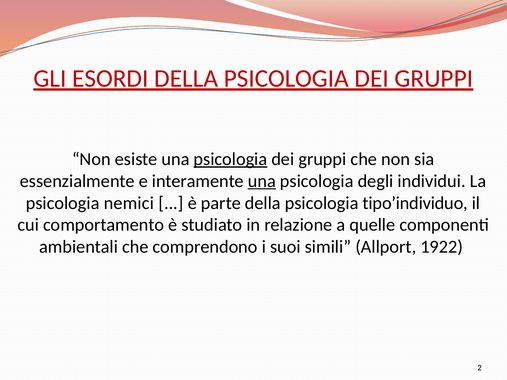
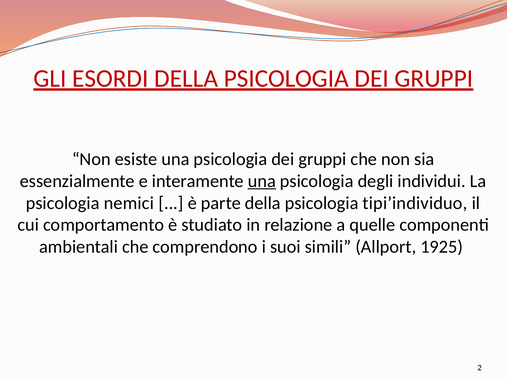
psicologia underline: present -> none (230, 159)
tipo’individuo: tipo’individuo -> tipi’individuo (415, 203)
1922: 1922 -> 1925 (442, 247)
